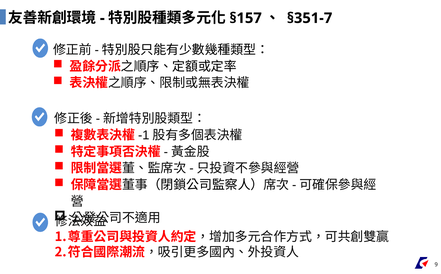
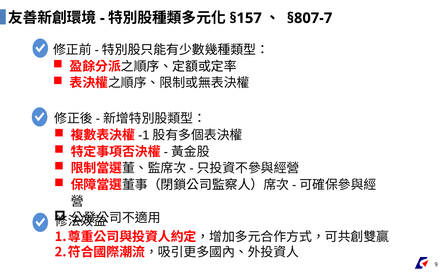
§351-7: §351-7 -> §807-7 (310, 18)
